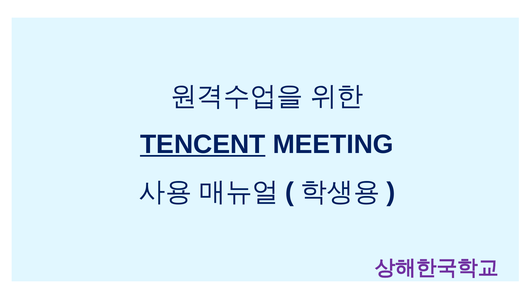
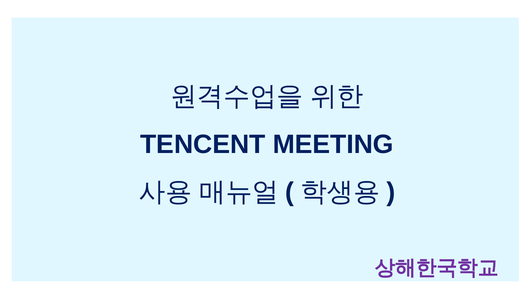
TENCENT underline: present -> none (203, 144)
